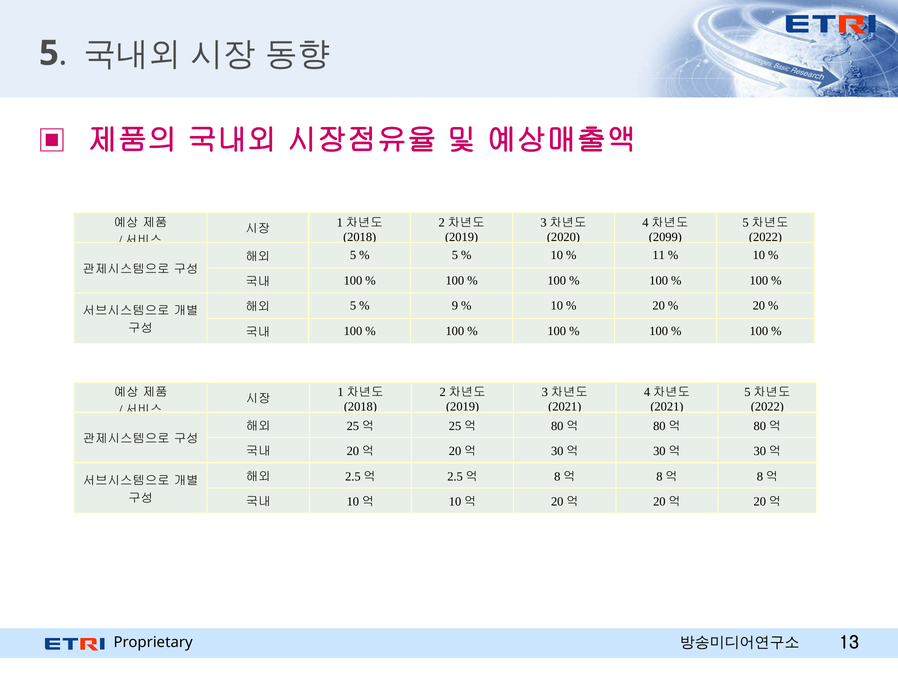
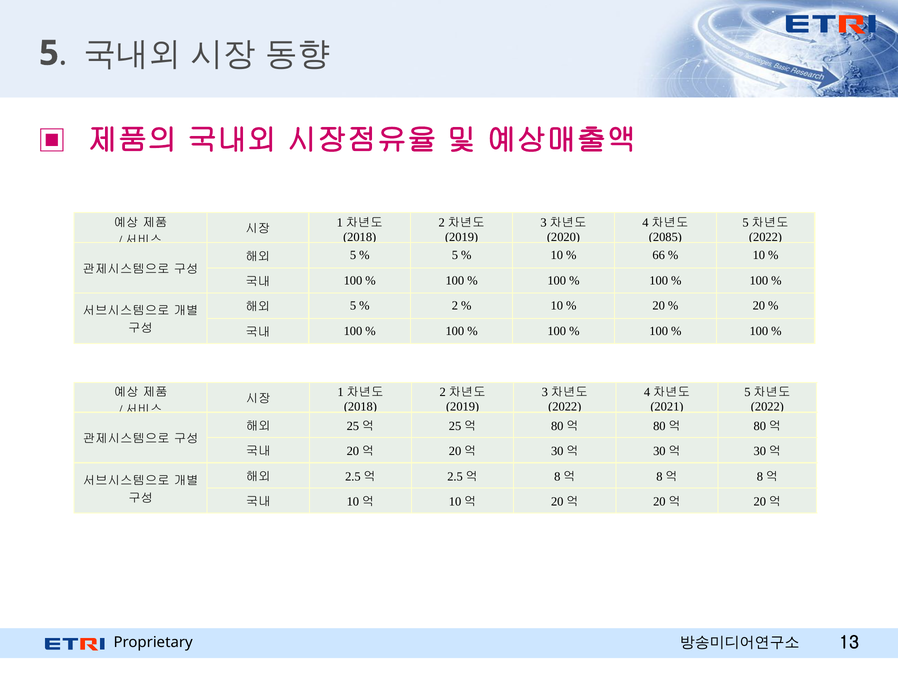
2099: 2099 -> 2085 (665, 237)
11: 11 -> 66 (659, 255)
9: 9 -> 2 (455, 306)
2021: 2021 -> 2022 (565, 407)
